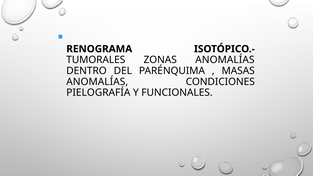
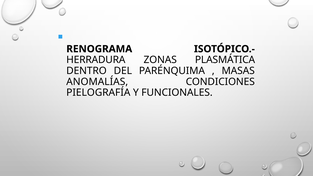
TUMORALES: TUMORALES -> HERRADURA (96, 60)
ZONAS ANOMALÍAS: ANOMALÍAS -> PLASMÁTICA (225, 60)
